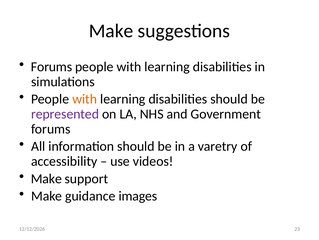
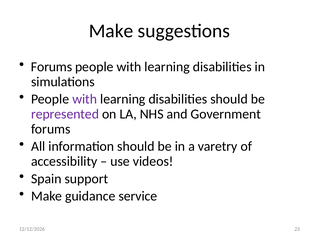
with colour: orange -> purple (85, 99)
Make: Make -> Spain (46, 178)
images: images -> service (138, 196)
